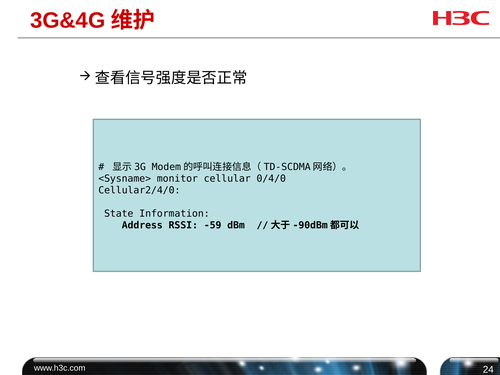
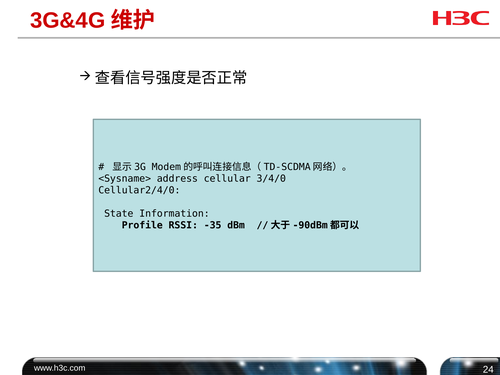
monitor: monitor -> address (177, 179)
0/4/0: 0/4/0 -> 3/4/0 (271, 179)
Address: Address -> Profile (142, 225)
-59: -59 -> -35 (213, 225)
